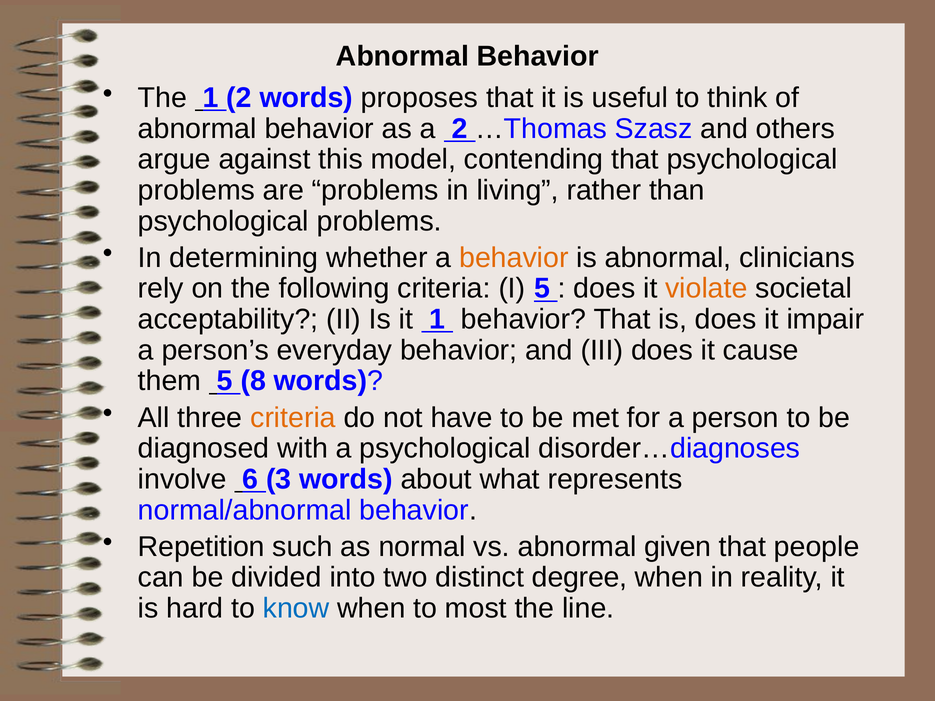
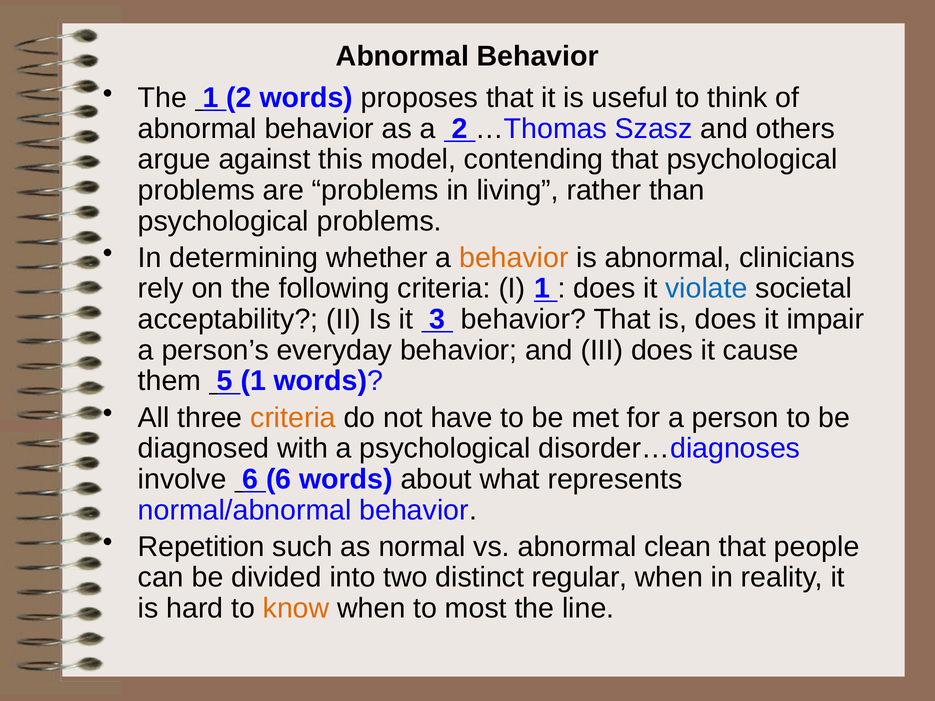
I 5: 5 -> 1 (542, 289)
violate colour: orange -> blue (706, 289)
it 1: 1 -> 3 (437, 319)
5 8: 8 -> 1 (253, 381)
6 3: 3 -> 6 (279, 479)
given: given -> clean (678, 547)
degree: degree -> regular (580, 578)
know colour: blue -> orange (296, 609)
